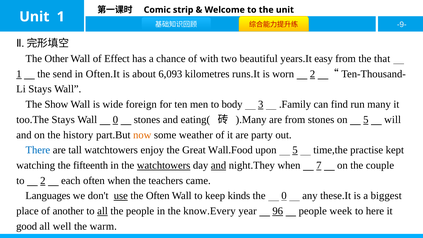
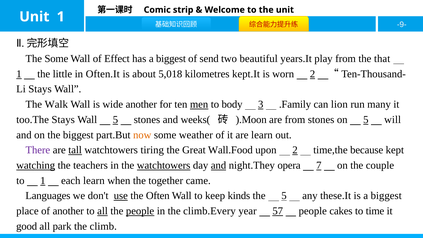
The Other: Other -> Some (56, 59)
has a chance: chance -> biggest (171, 59)
with: with -> send (209, 59)
easy: easy -> play (324, 59)
send: send -> little (62, 74)
6,093: 6,093 -> 5,018 (170, 74)
runs.It: runs.It -> kept.It (246, 74)
Show: Show -> Walk (56, 104)
wide foreign: foreign -> another (141, 104)
men underline: none -> present (199, 104)
find: find -> lion (339, 104)
Wall 0: 0 -> 5 (115, 120)
eating(: eating( -> weeks( (195, 120)
).Many: ).Many -> ).Moon (251, 120)
the history: history -> biggest (78, 135)
are party: party -> learn (262, 135)
There colour: blue -> purple (38, 150)
tall underline: none -> present (75, 150)
enjoy: enjoy -> tiring (152, 150)
upon 5: 5 -> 2 (295, 150)
practise: practise -> because (367, 150)
watching underline: none -> present (36, 165)
fifteenth: fifteenth -> teachers (91, 165)
night.They when: when -> opera (289, 165)
to 2: 2 -> 1 (43, 180)
each often: often -> learn (94, 180)
teachers: teachers -> together (166, 180)
the 0: 0 -> 5 (284, 196)
people underline: none -> present (140, 211)
know.Every: know.Every -> climb.Every (209, 211)
96: 96 -> 57 (278, 211)
week: week -> cakes (341, 211)
here: here -> time (375, 211)
well: well -> park (62, 226)
warm: warm -> climb (103, 226)
